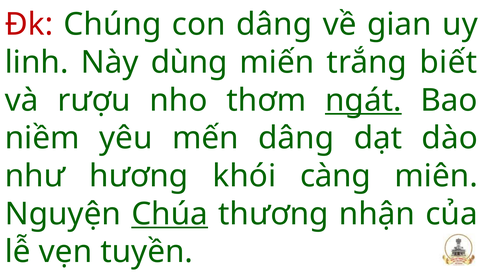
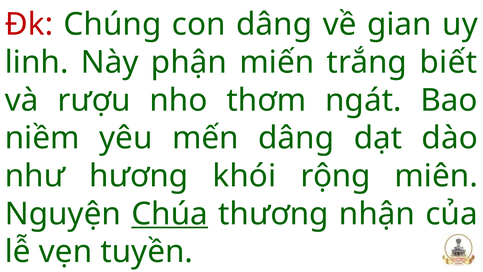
dùng: dùng -> phận (189, 62)
ngát underline: present -> none (363, 100)
càng: càng -> rộng (335, 176)
